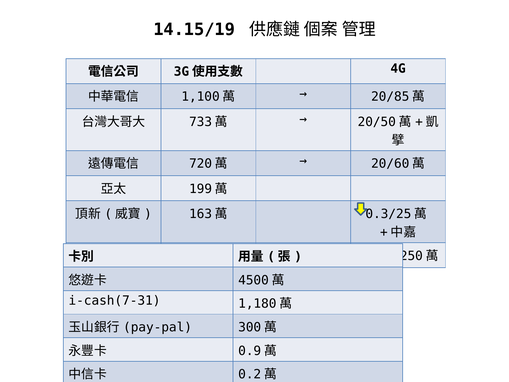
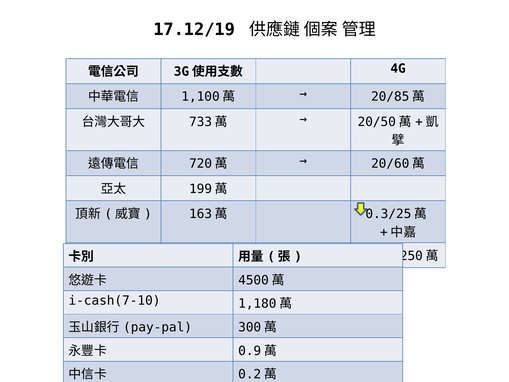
14.15/19: 14.15/19 -> 17.12/19 (194, 30)
i-cash(7-31: i-cash(7-31 -> i-cash(7-10 (114, 301)
